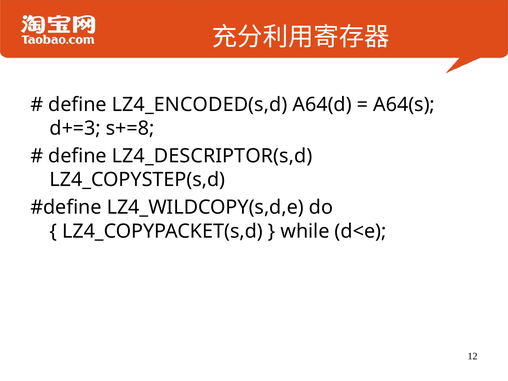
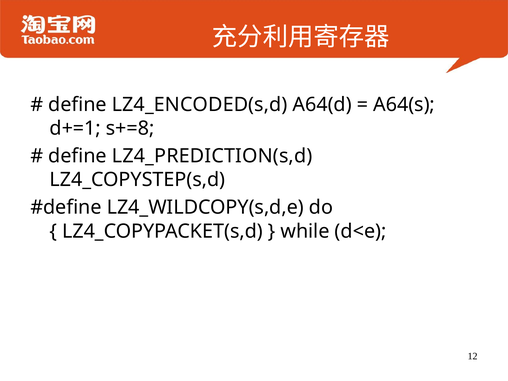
d+=3: d+=3 -> d+=1 (75, 128)
LZ4_DESCRIPTOR(s,d: LZ4_DESCRIPTOR(s,d -> LZ4_PREDICTION(s,d (212, 156)
